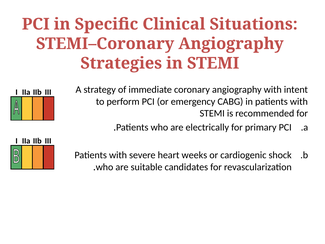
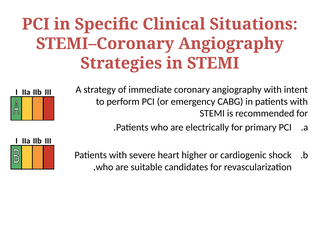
weeks: weeks -> higher (194, 155)
